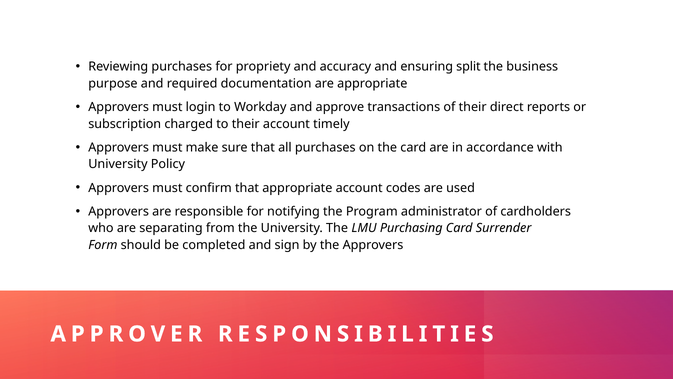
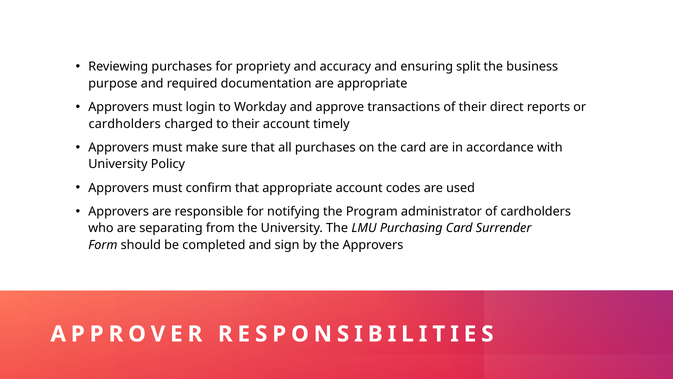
subscription: subscription -> cardholders (125, 124)
